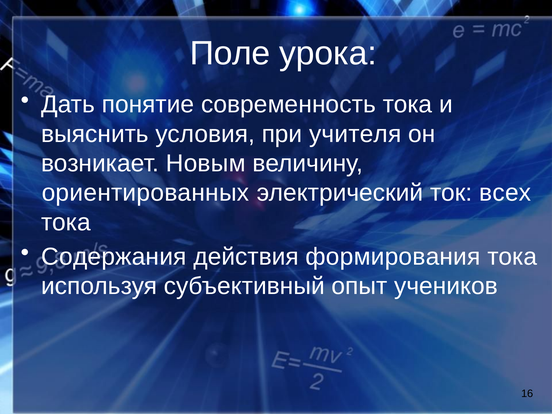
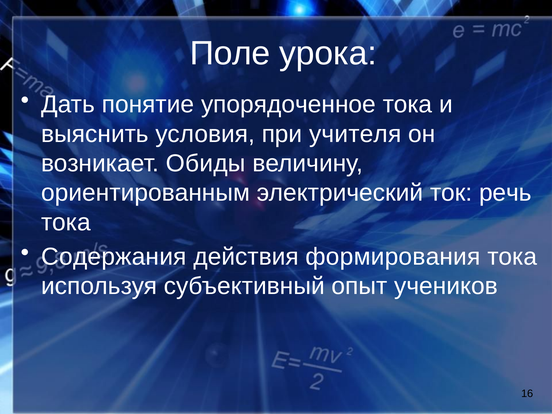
современность: современность -> упорядоченное (288, 104)
Новым: Новым -> Обиды (206, 163)
ориентированных: ориентированных -> ориентированным (146, 193)
всех: всех -> речь (505, 193)
